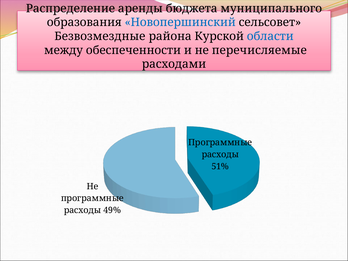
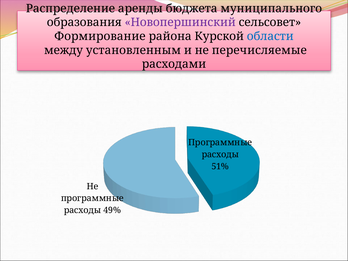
Новопершинский colour: blue -> purple (180, 22)
Безвозмездные: Безвозмездные -> Формирование (100, 36)
обеспеченности: обеспеченности -> установленным (133, 50)
